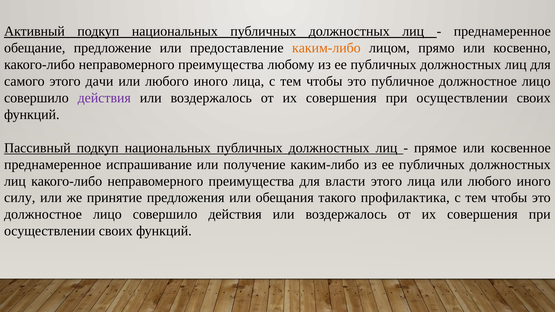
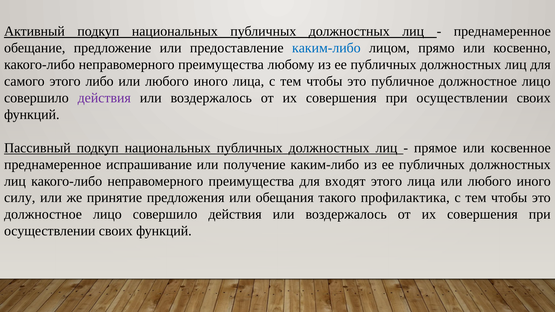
каким-либо colour: orange -> blue (326, 48)
дачи: дачи -> либо (100, 81)
власти: власти -> входят (345, 181)
